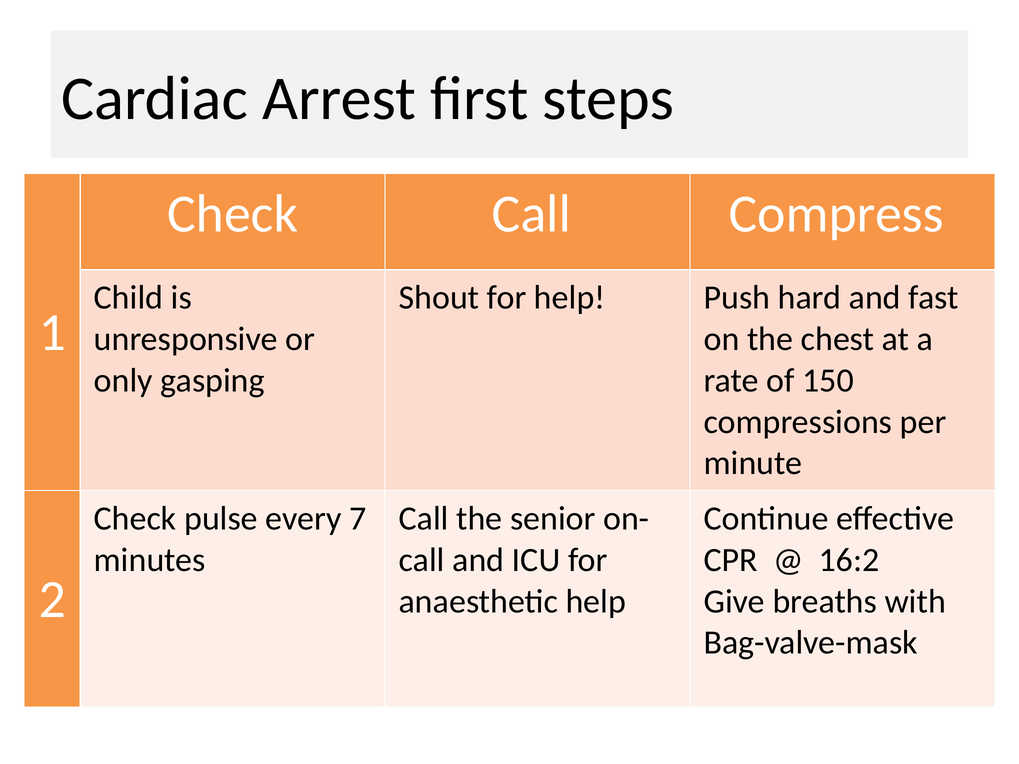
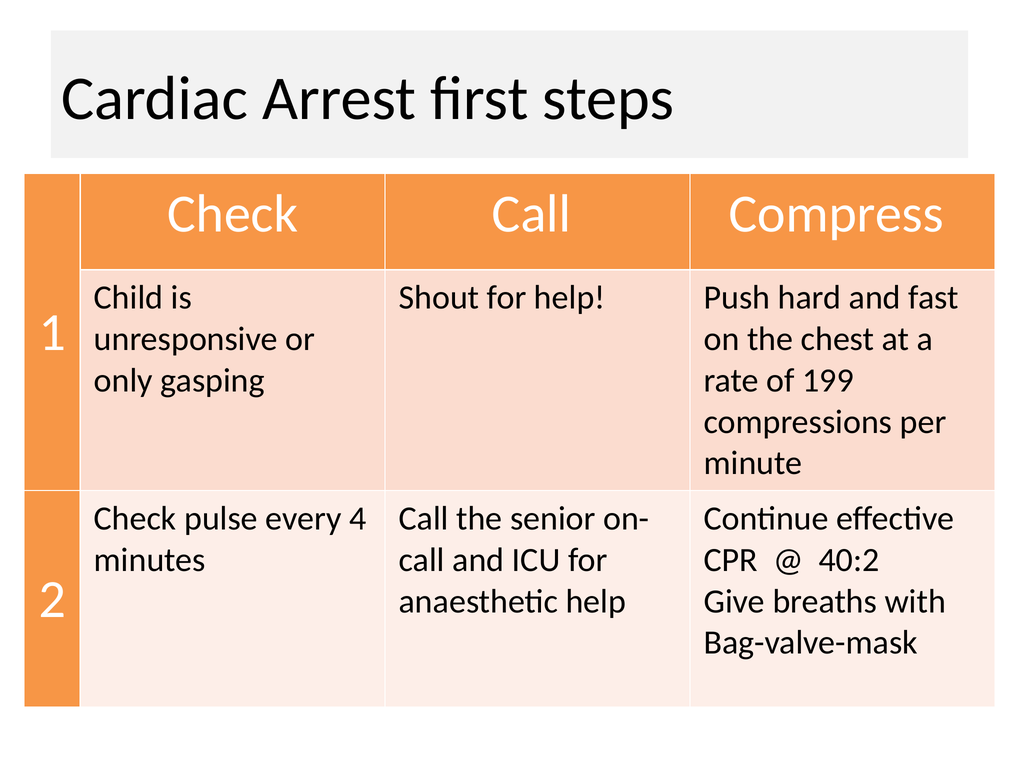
150: 150 -> 199 (828, 381)
7: 7 -> 4 (358, 519)
16:2: 16:2 -> 40:2 (849, 560)
